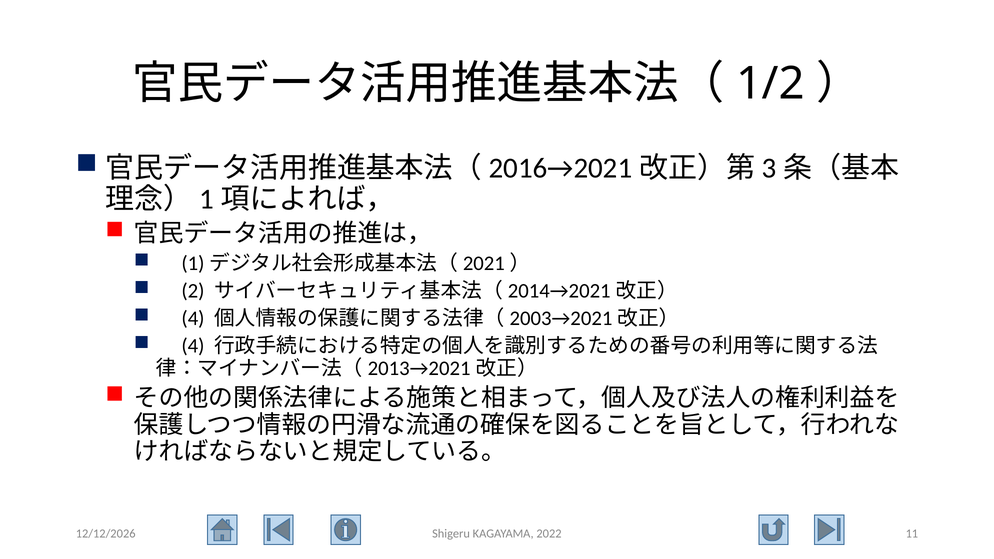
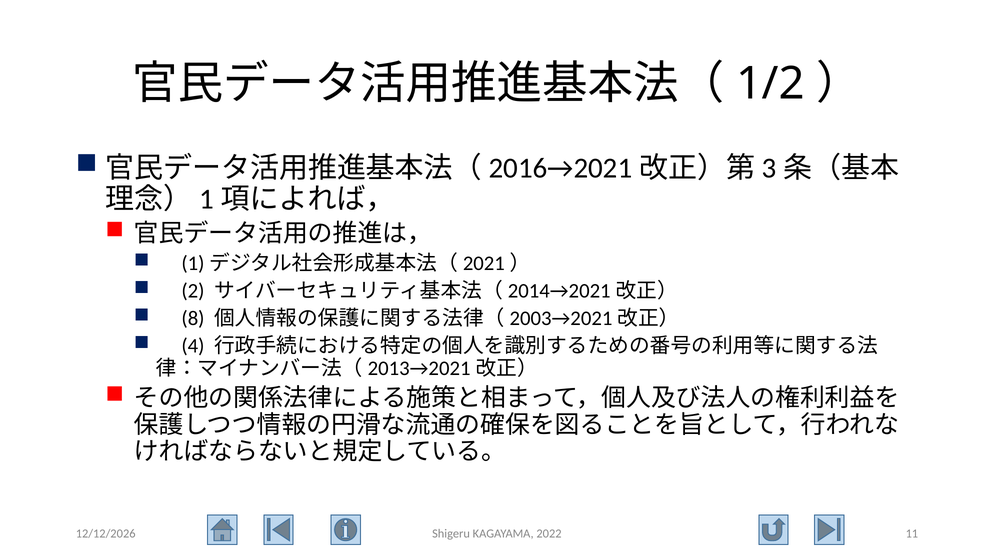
4: 4 -> 8 (193, 318)
